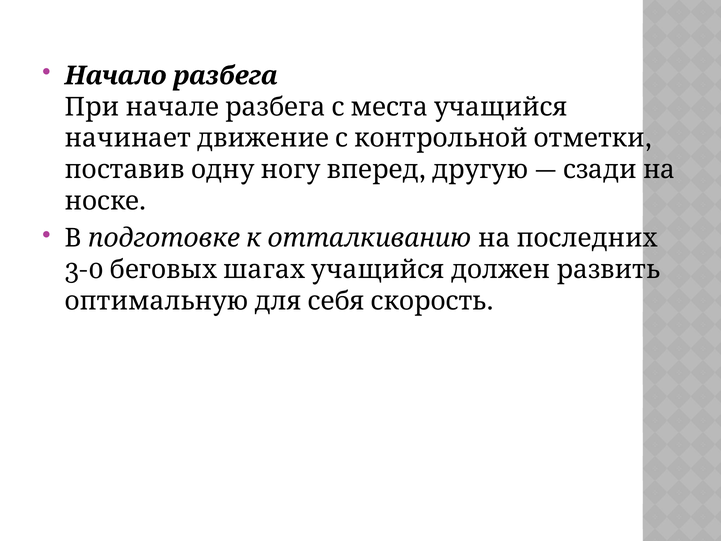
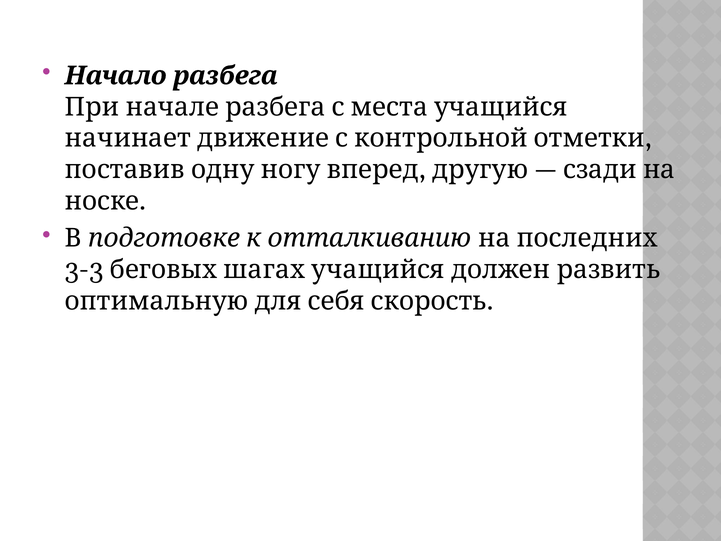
3-0: 3-0 -> 3-3 (84, 270)
